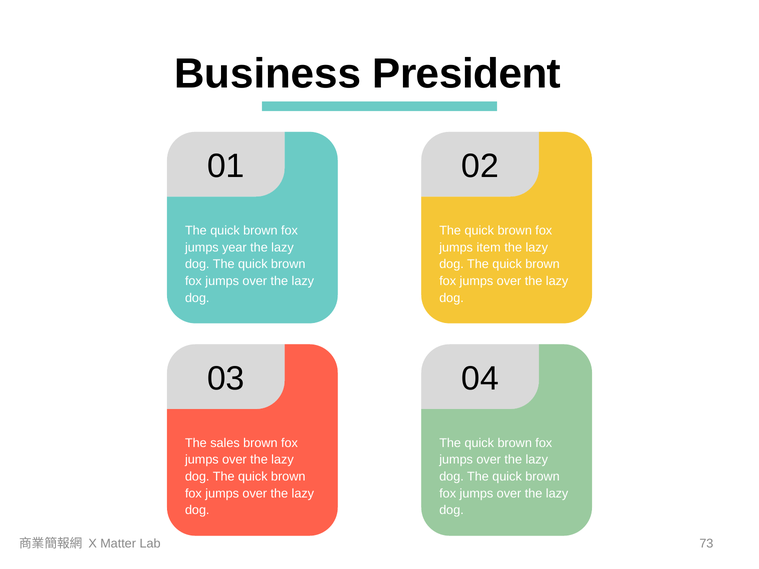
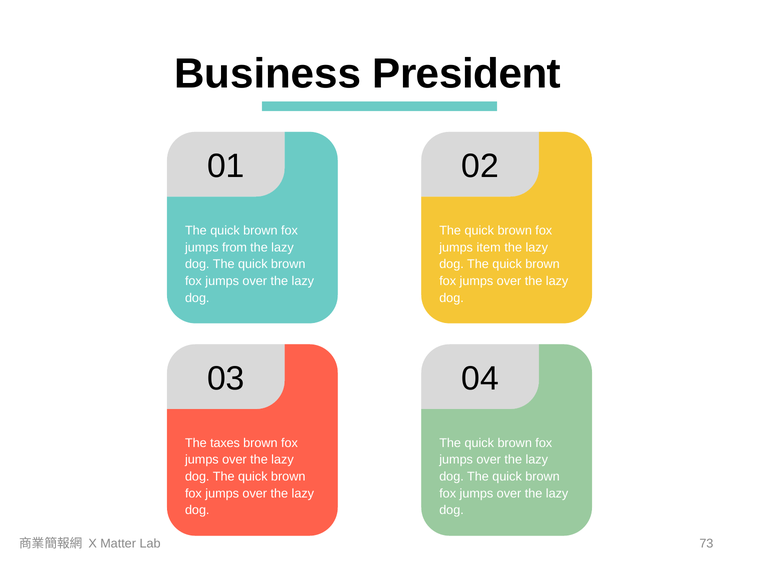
year: year -> from (234, 247)
sales: sales -> taxes (225, 443)
